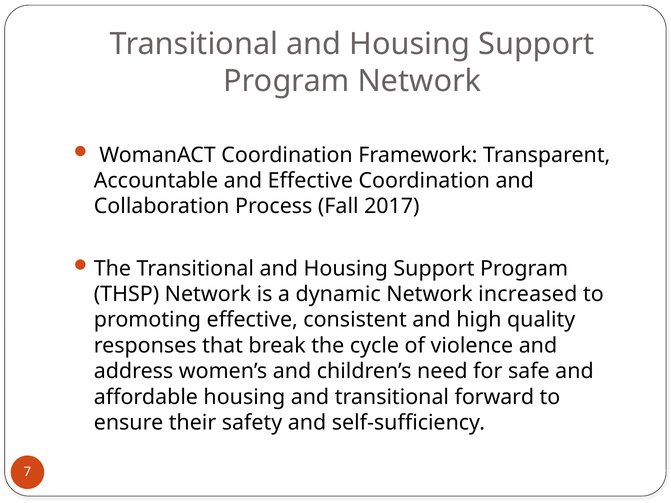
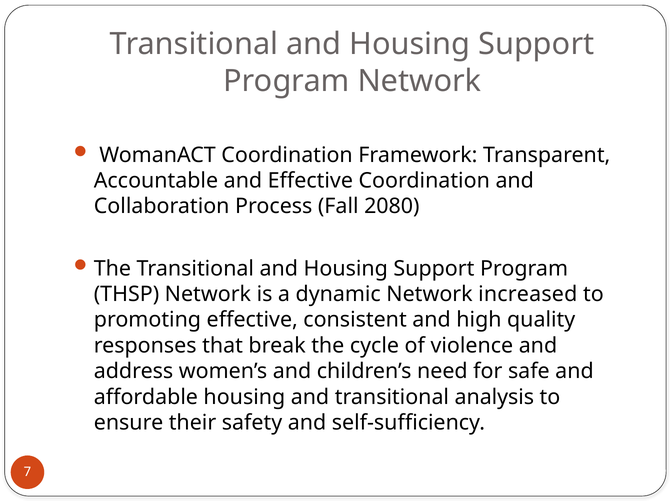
2017: 2017 -> 2080 (392, 206)
forward: forward -> analysis (494, 397)
